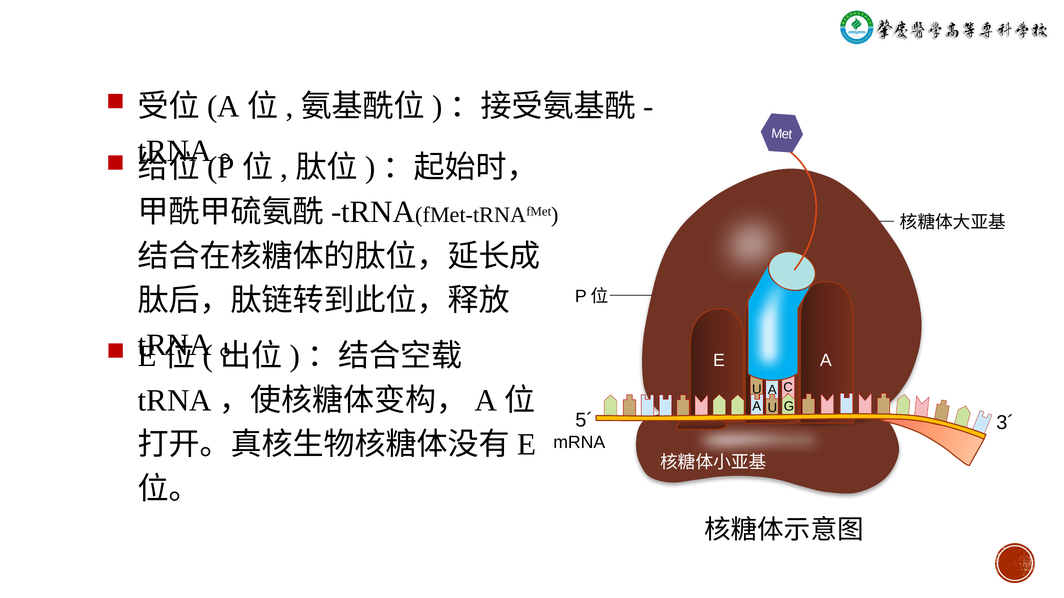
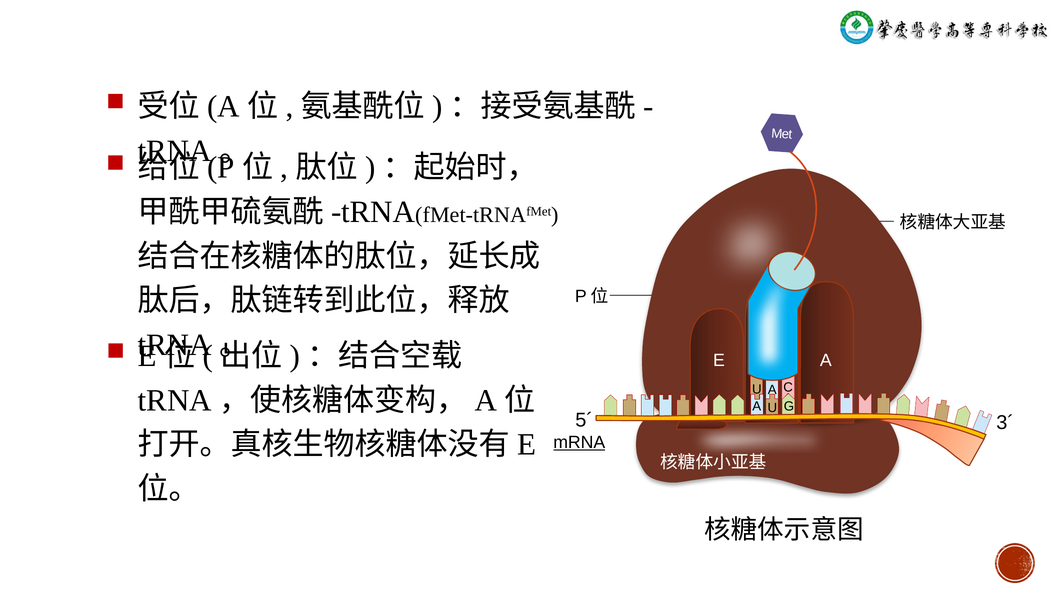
mRNA underline: none -> present (579, 443)
